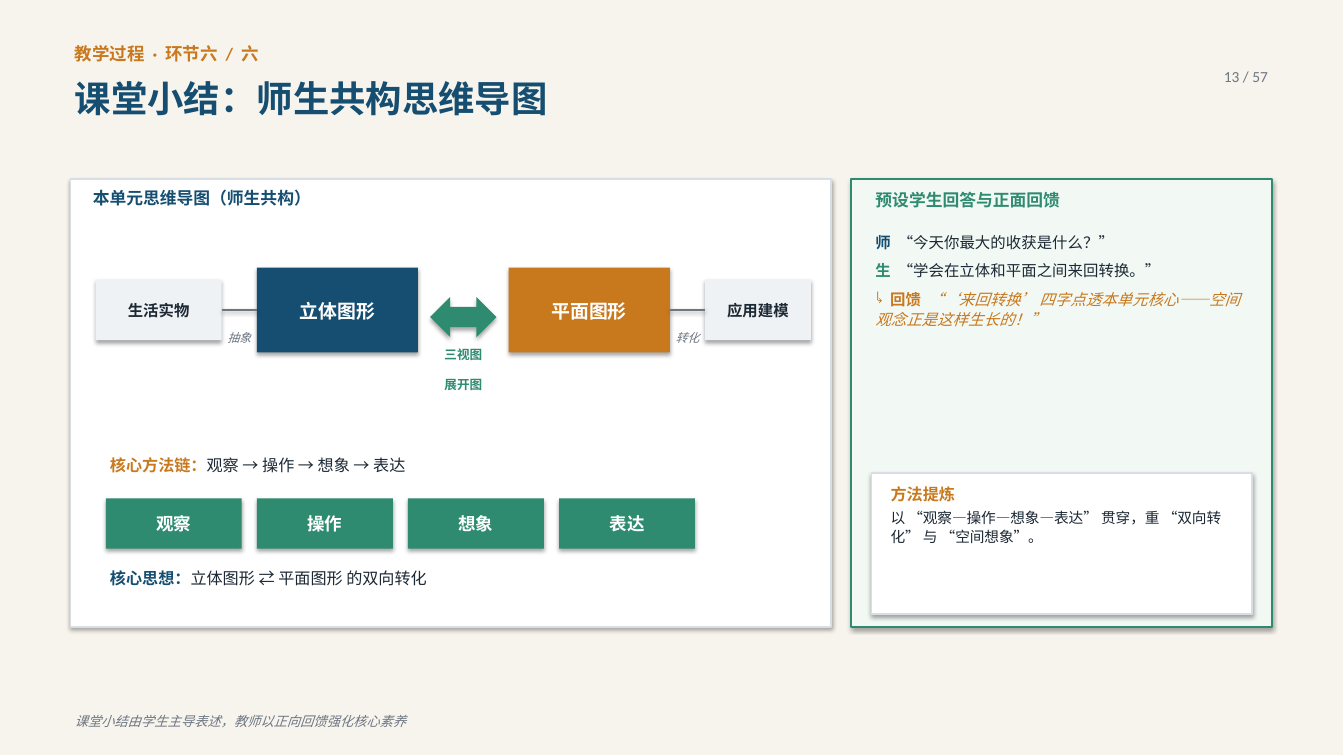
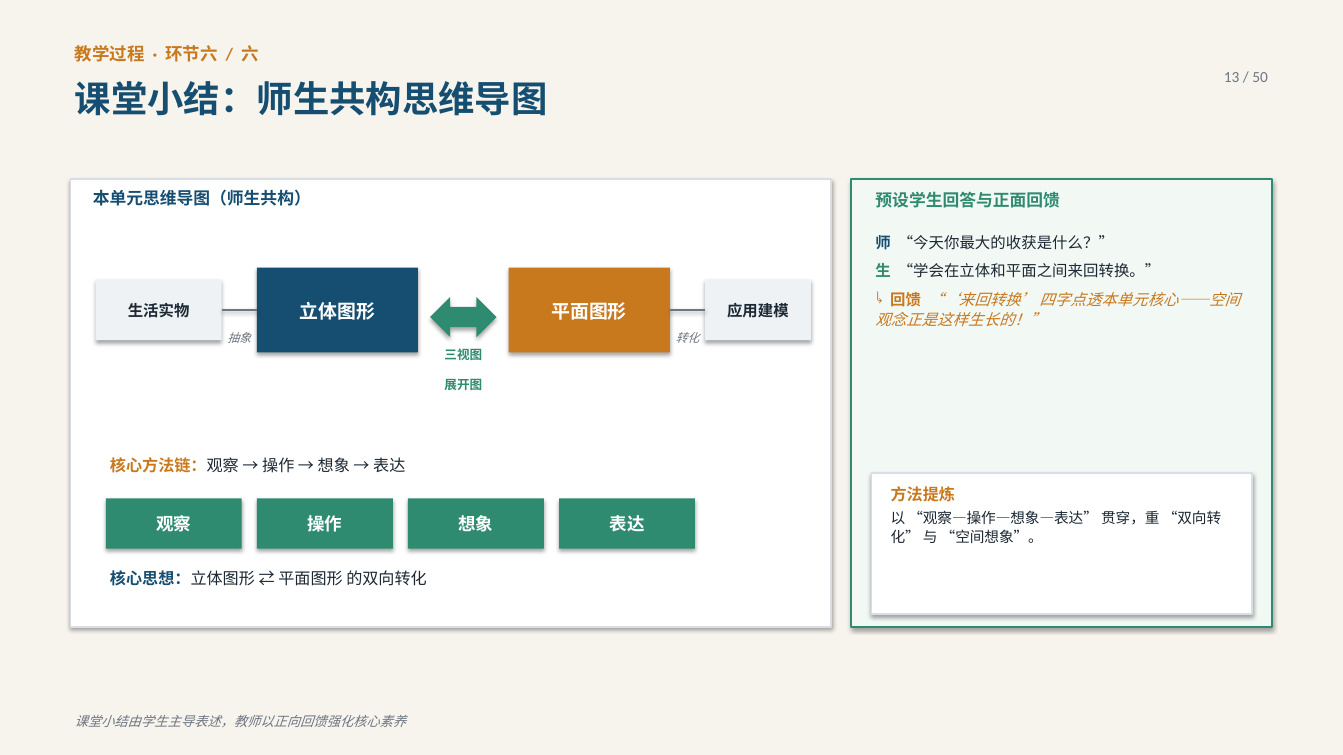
57: 57 -> 50 (1260, 77)
